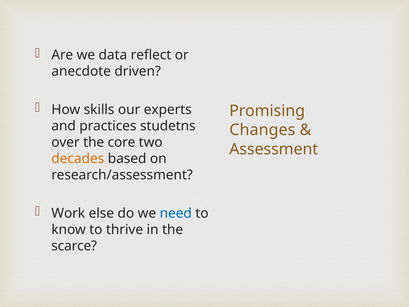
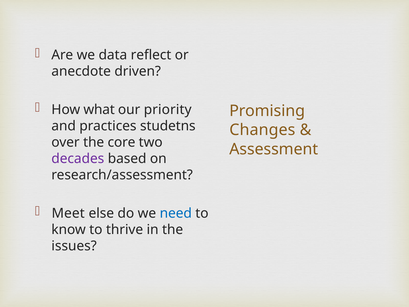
skills: skills -> what (99, 110)
experts: experts -> priority (168, 110)
decades colour: orange -> purple (78, 159)
Work: Work -> Meet (68, 213)
scarce: scarce -> issues (74, 246)
